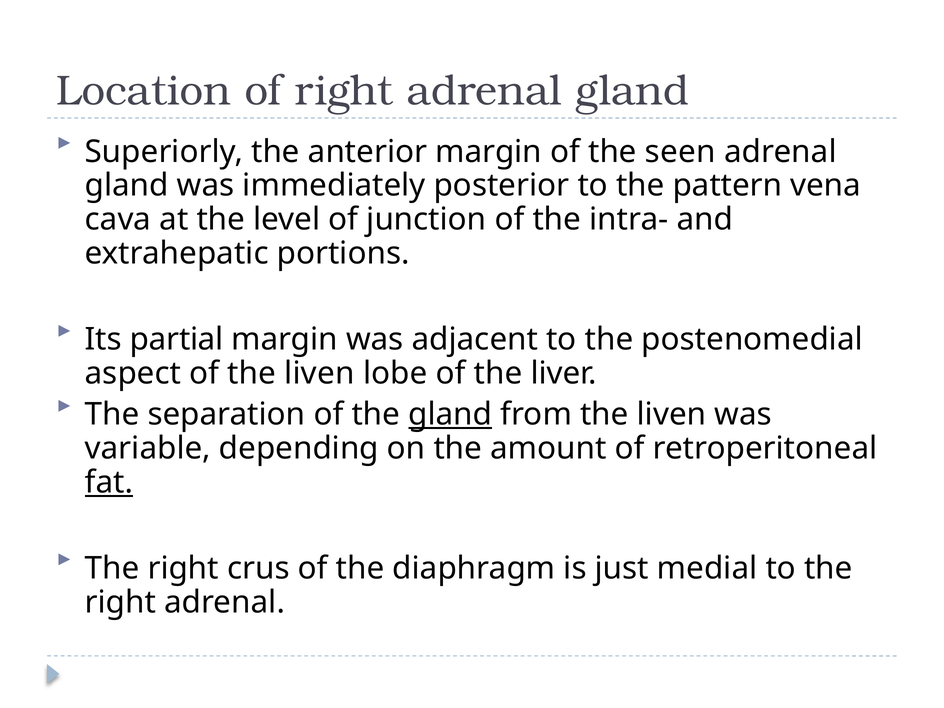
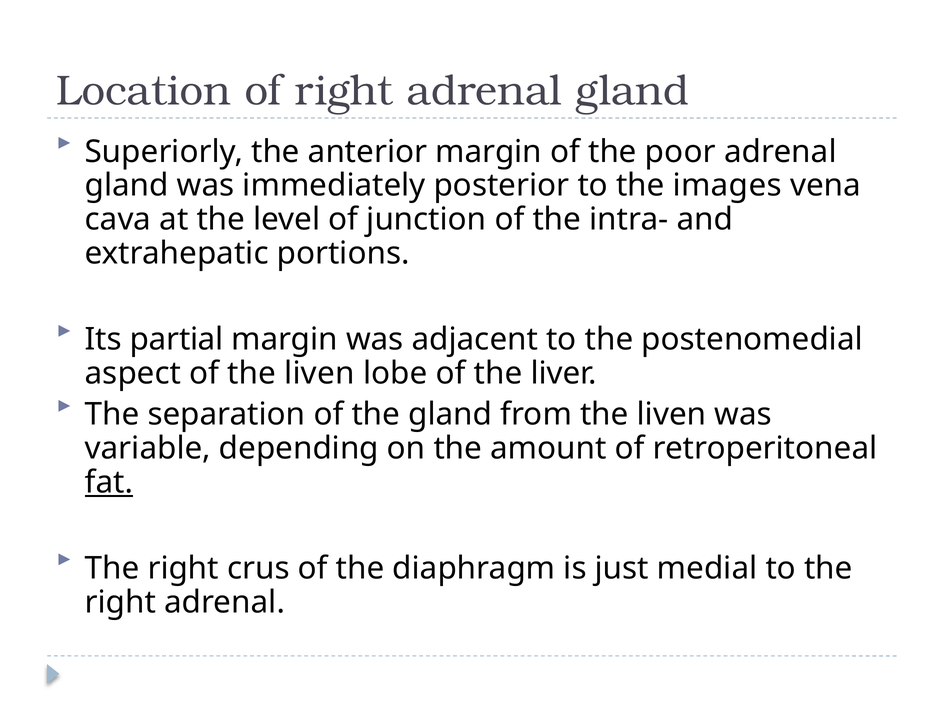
seen: seen -> poor (680, 152)
pattern: pattern -> images (727, 186)
gland underline: present -> none (450, 414)
